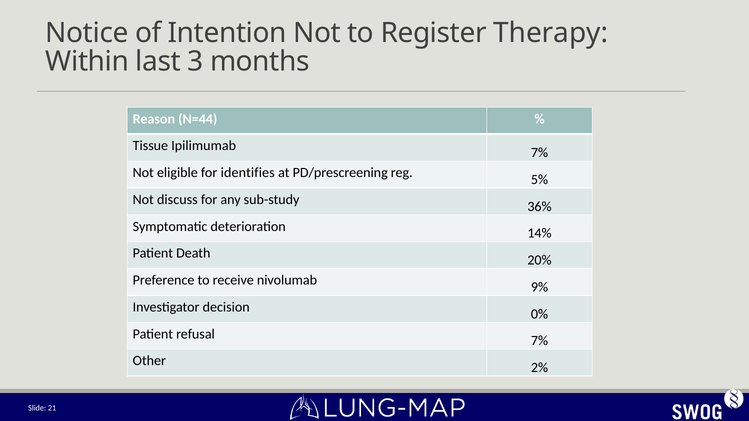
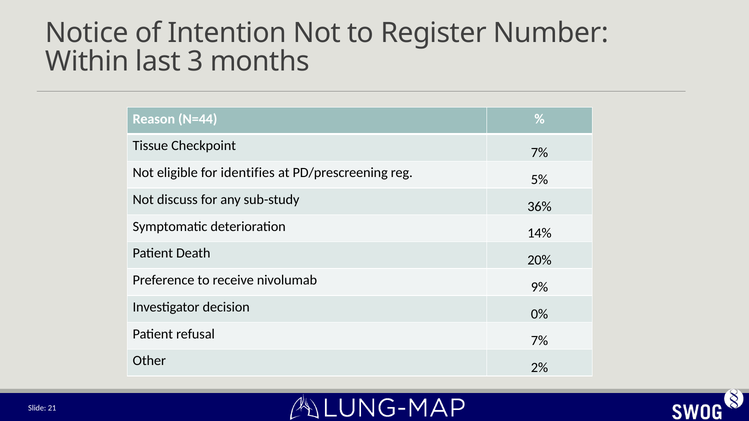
Therapy: Therapy -> Number (551, 33)
Ipilimumab: Ipilimumab -> Checkpoint (204, 146)
